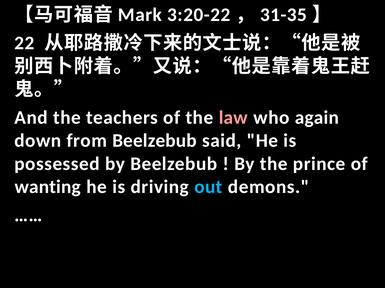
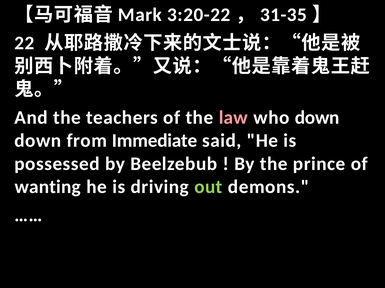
who again: again -> down (317, 118)
from Beelzebub: Beelzebub -> Immediate (155, 141)
out colour: light blue -> light green (208, 187)
